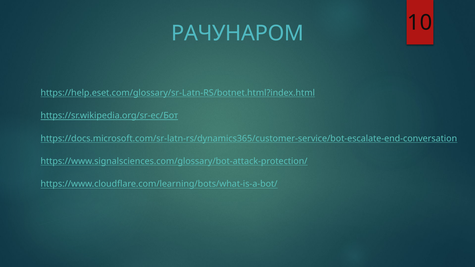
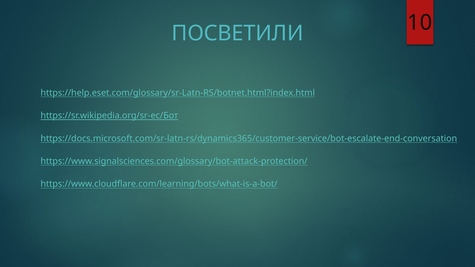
РАЧУНАРОМ: РАЧУНАРОМ -> ПОСВЕТИЛИ (237, 33)
